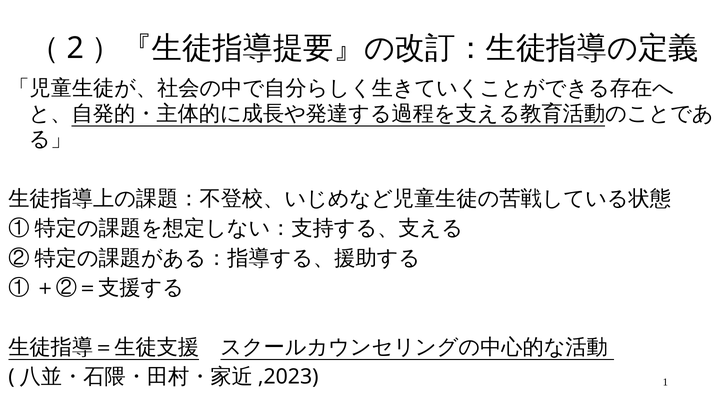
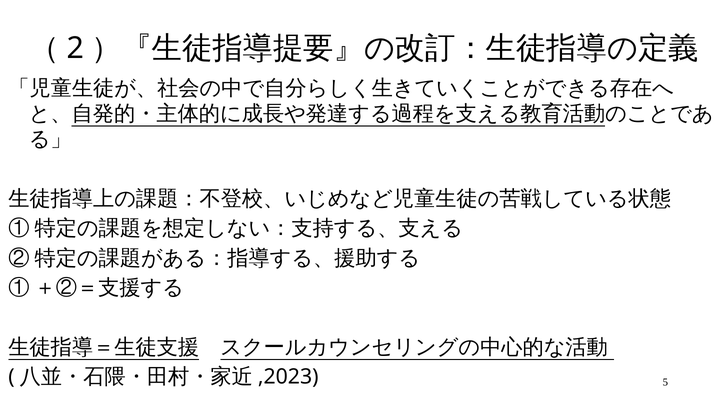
1: 1 -> 5 (665, 383)
